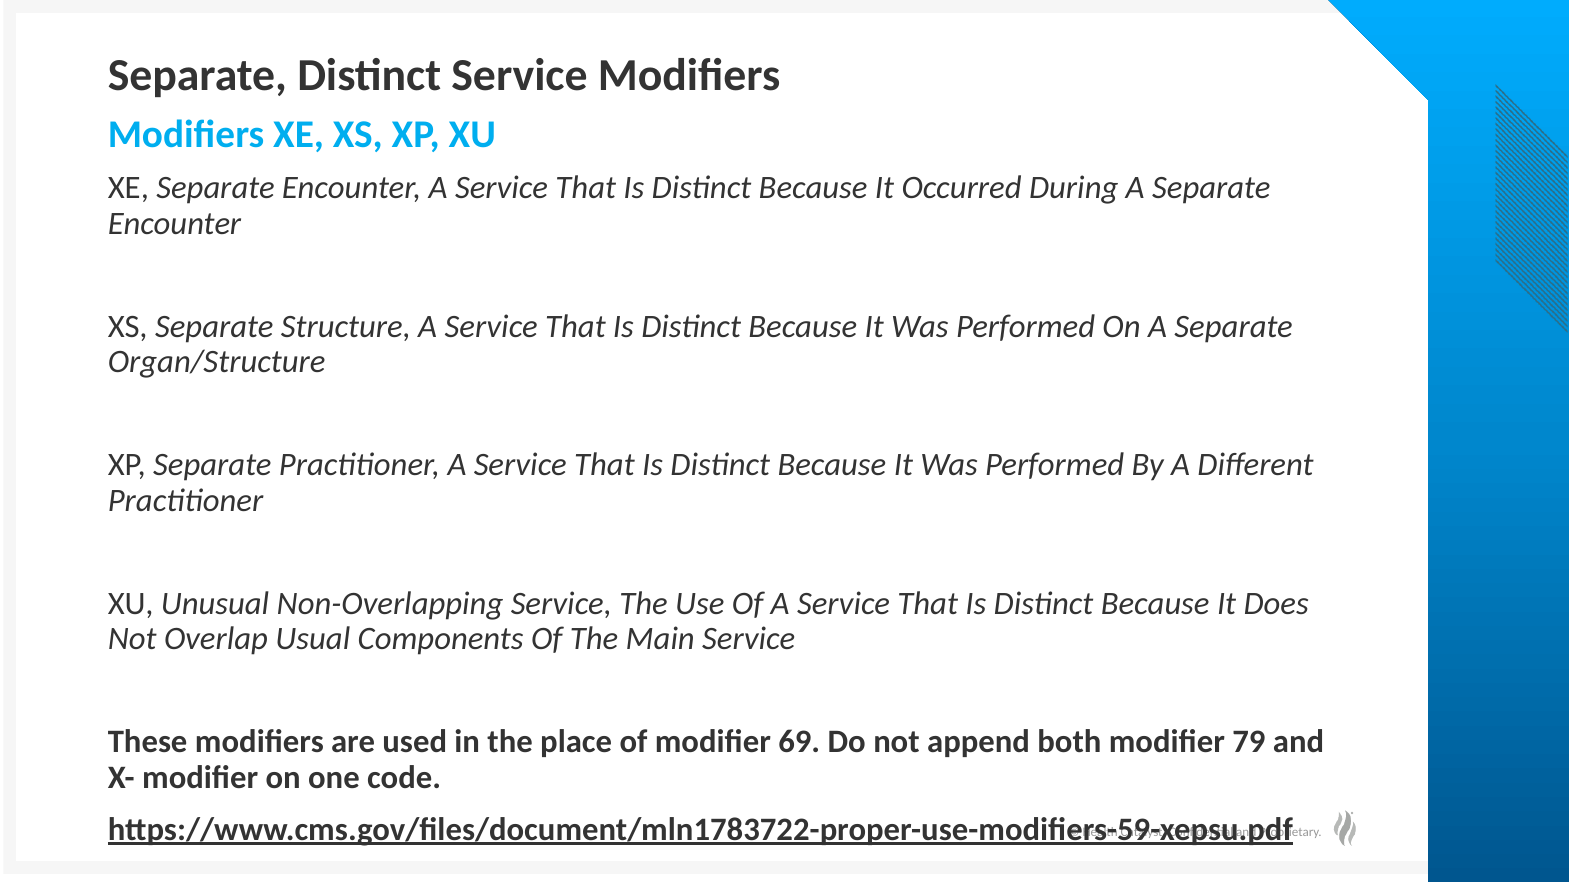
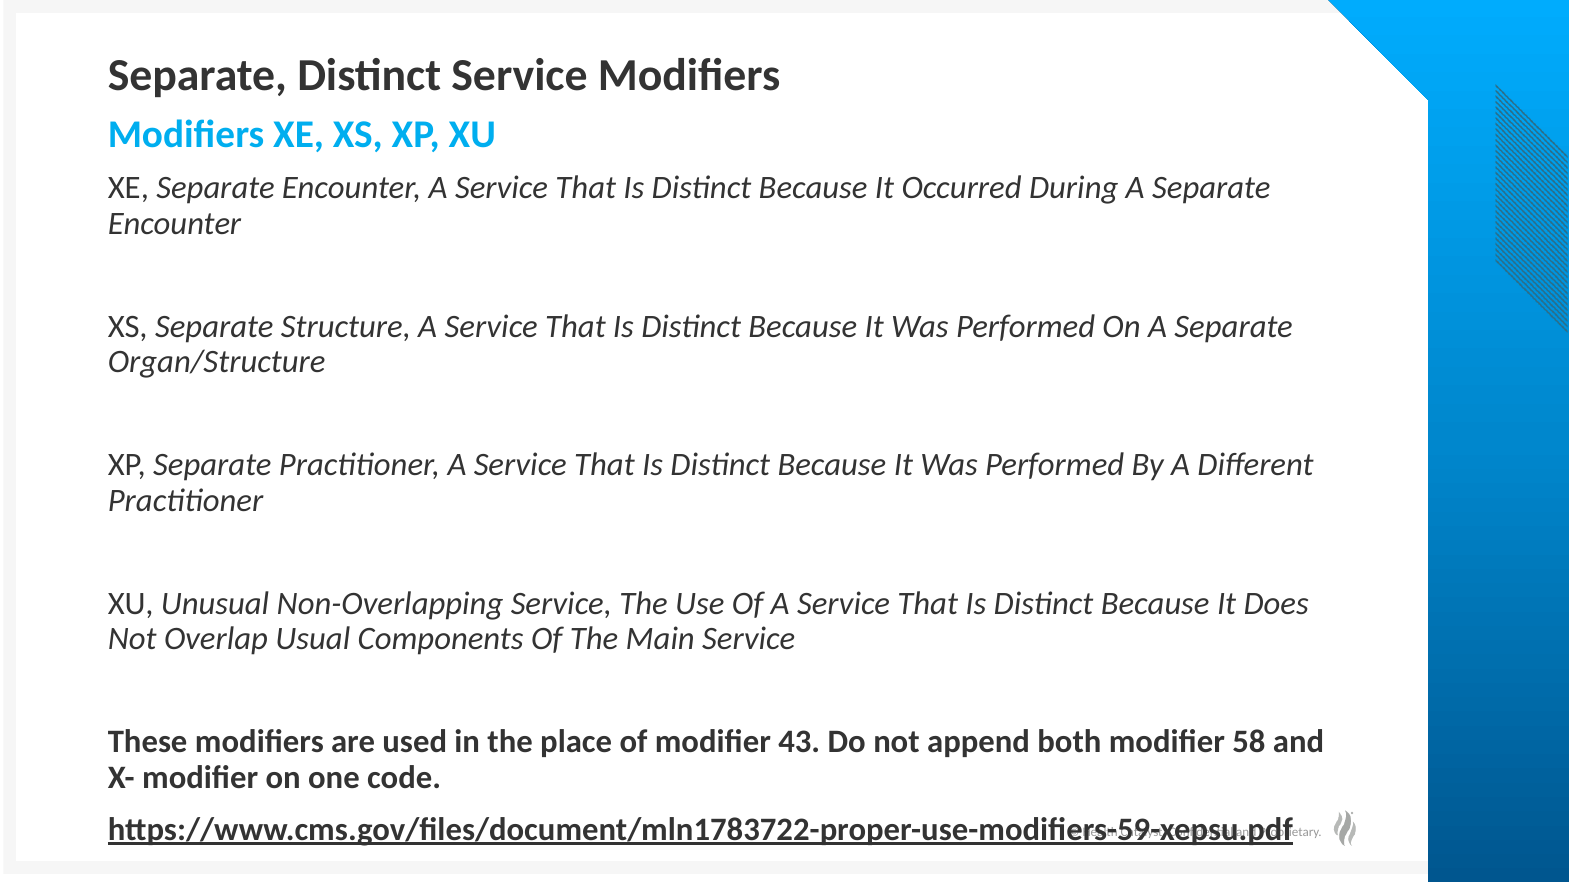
69: 69 -> 43 (799, 743)
79: 79 -> 58 (1249, 743)
